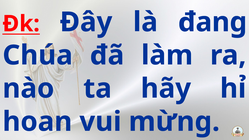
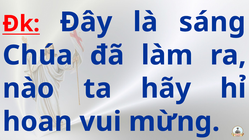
đang: đang -> sáng (212, 22)
